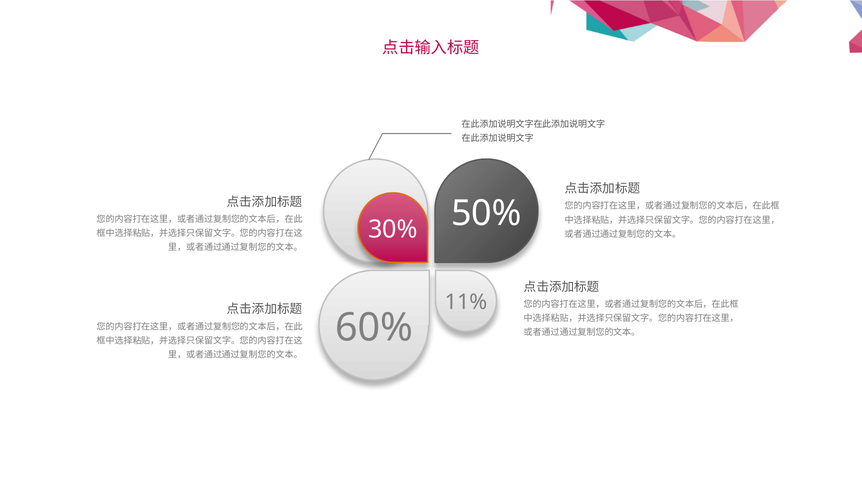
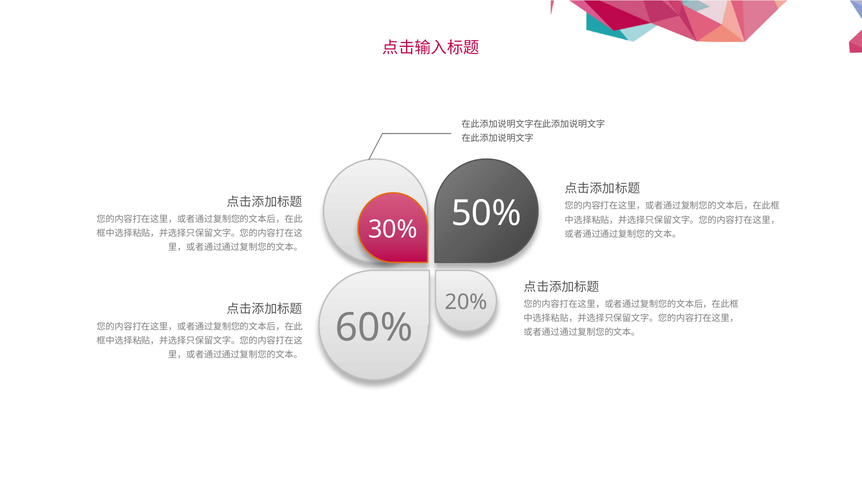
11%: 11% -> 20% (466, 302)
